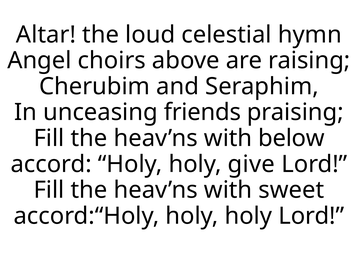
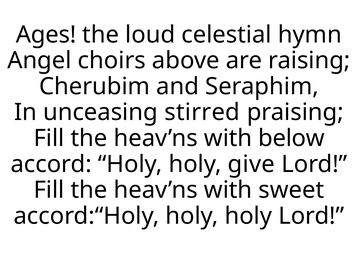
Altar: Altar -> Ages (46, 35)
friends: friends -> stirred (202, 112)
